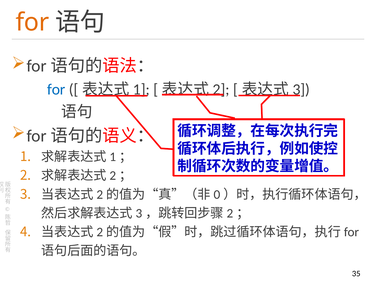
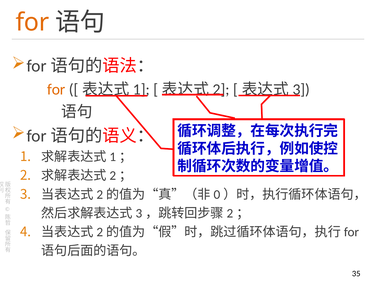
for colour: blue -> orange (56, 89)
